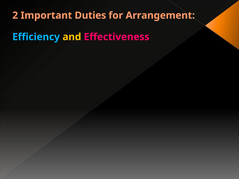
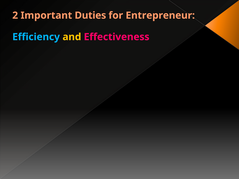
Arrangement: Arrangement -> Entrepreneur (160, 15)
